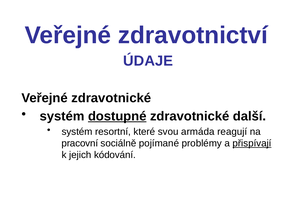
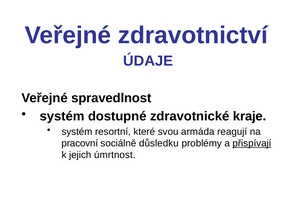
Veřejné zdravotnické: zdravotnické -> spravedlnost (111, 98)
dostupné underline: present -> none (117, 116)
další: další -> kraje (250, 116)
pojímané: pojímané -> důsledku (159, 143)
kódování: kódování -> úmrtnost (115, 155)
